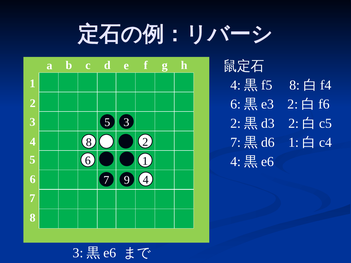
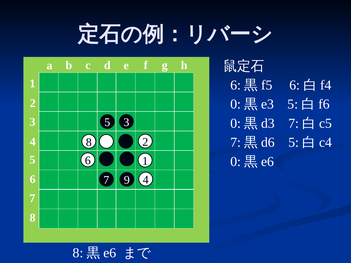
4: 4 -> 6 (236, 85)
8: 8 -> 6 (295, 85)
6: 6 -> 0 (236, 104)
2: 2 -> 5 (293, 104)
2: 2 -> 0 (236, 123)
2: 2 -> 7 (294, 123)
1: 1 -> 5 (294, 143)
4: 4 -> 0 (236, 162)
3: 3 -> 8 (78, 253)
